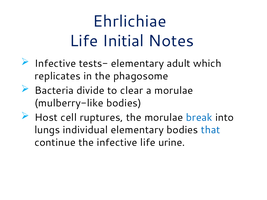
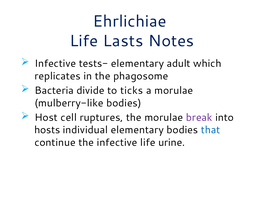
Initial: Initial -> Lasts (123, 41)
clear: clear -> ticks (132, 91)
break colour: blue -> purple (199, 118)
lungs: lungs -> hosts (47, 130)
